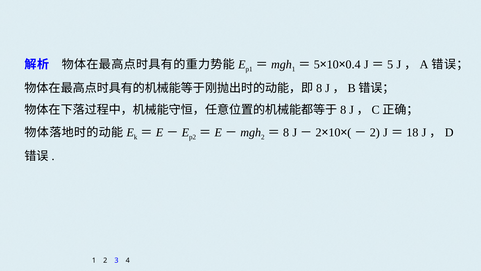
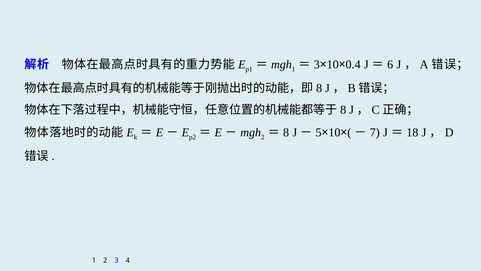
5: 5 -> 3 (317, 64)
5: 5 -> 6 (390, 64)
2: 2 -> 5 (319, 132)
2: 2 -> 7 (375, 132)
